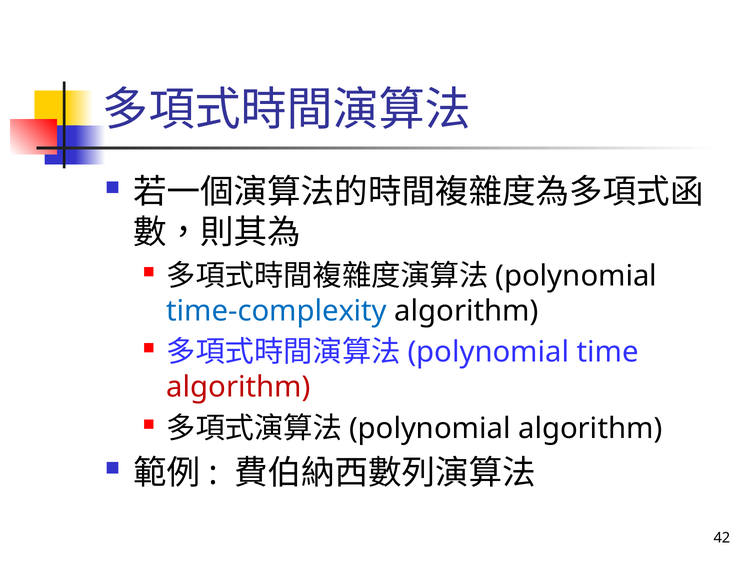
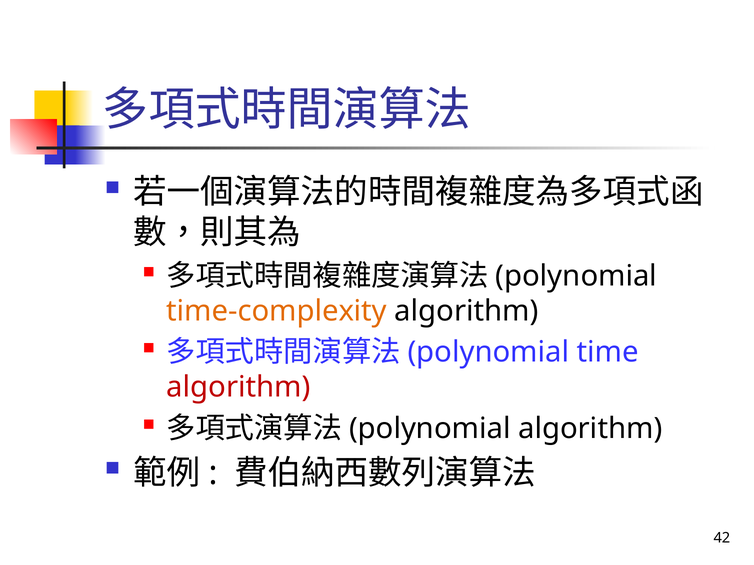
time-complexity colour: blue -> orange (277, 311)
